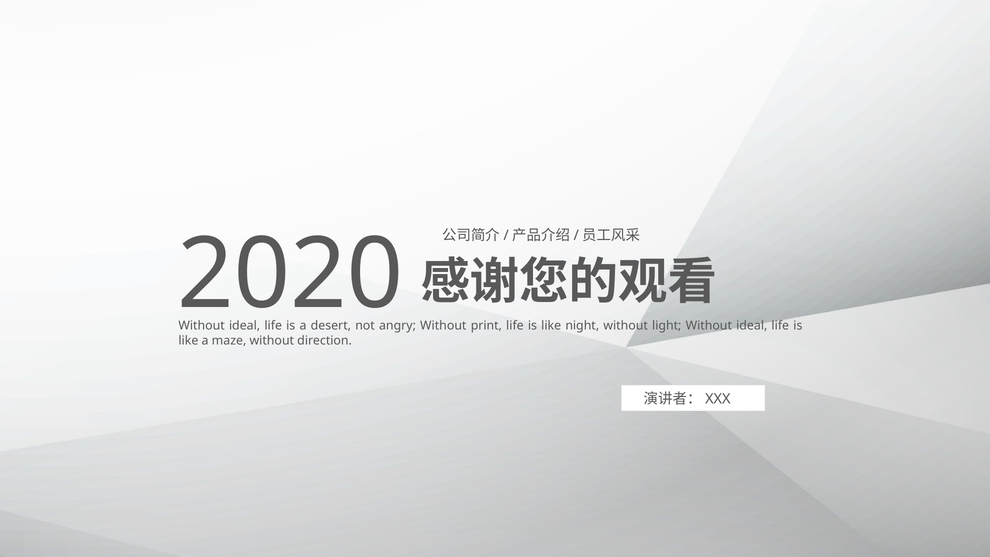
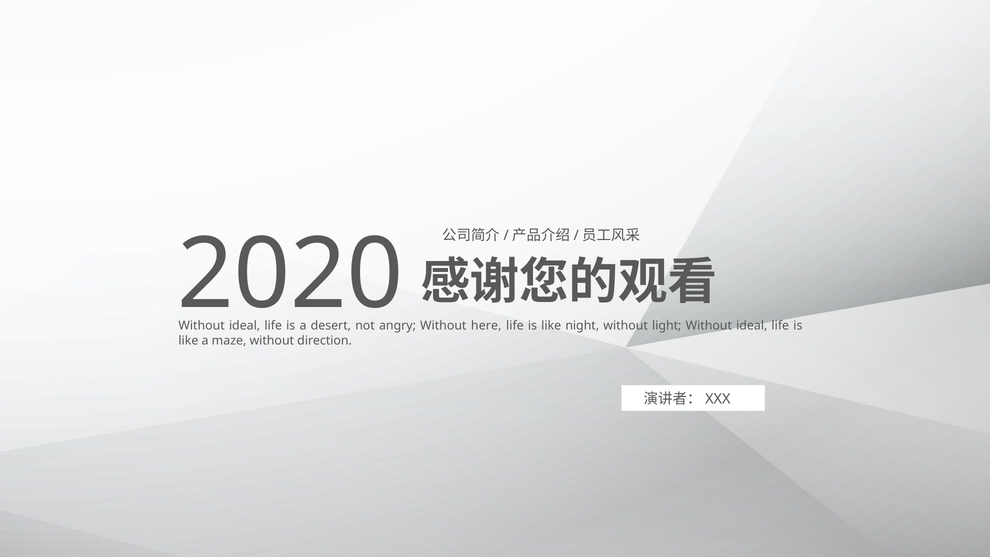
print: print -> here (486, 326)
